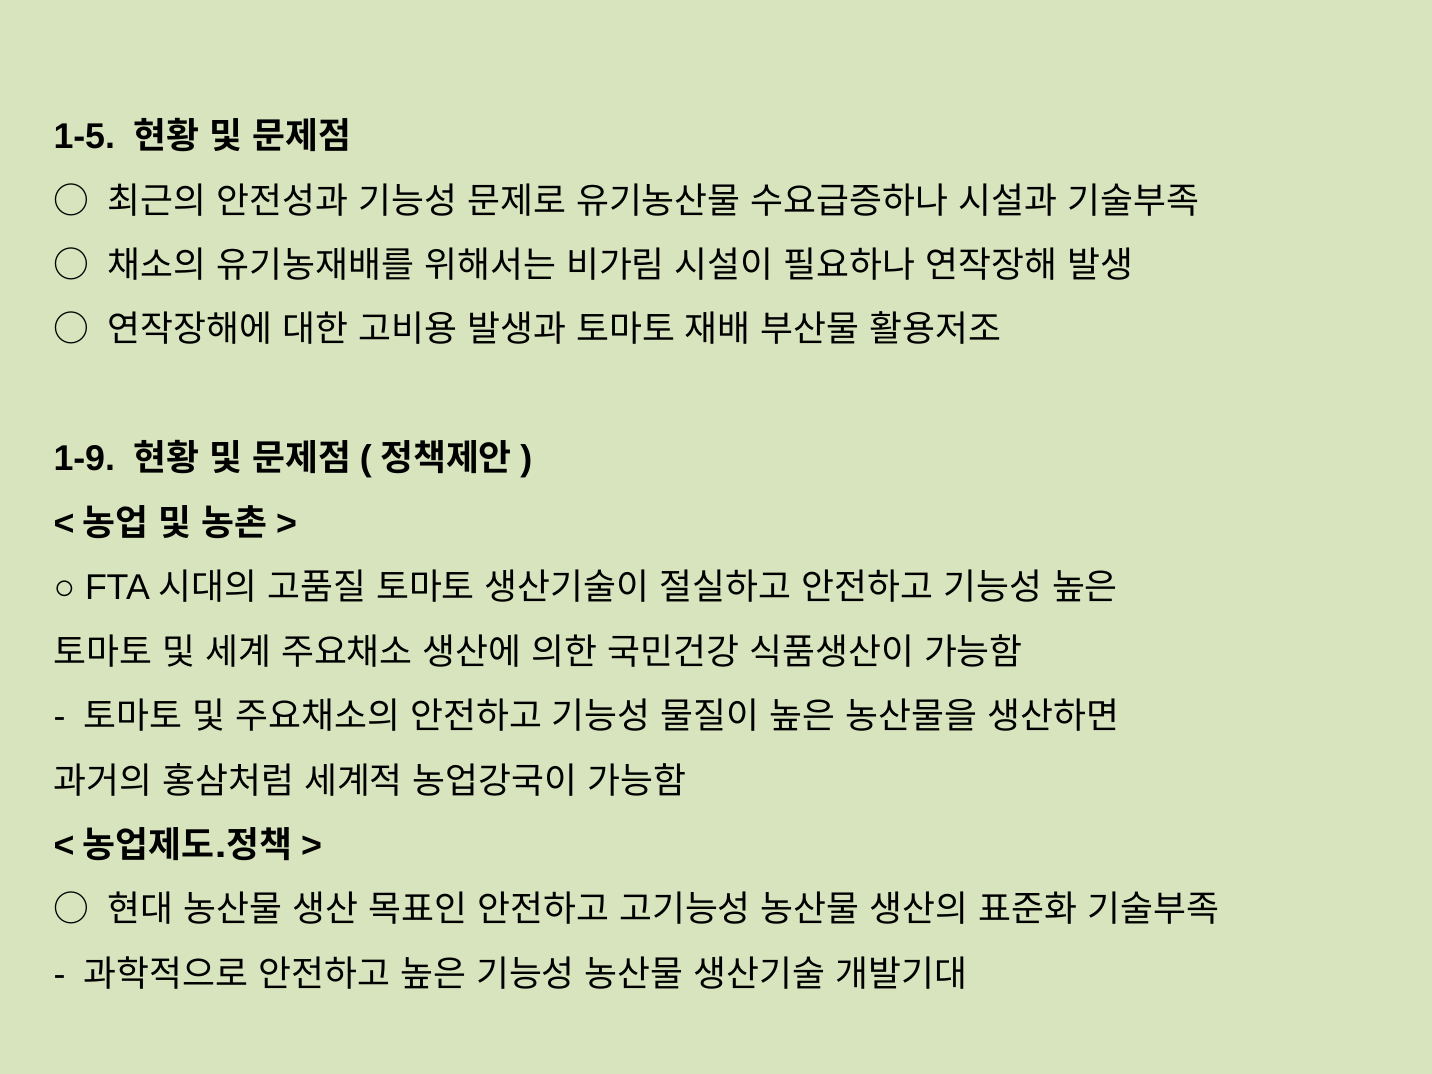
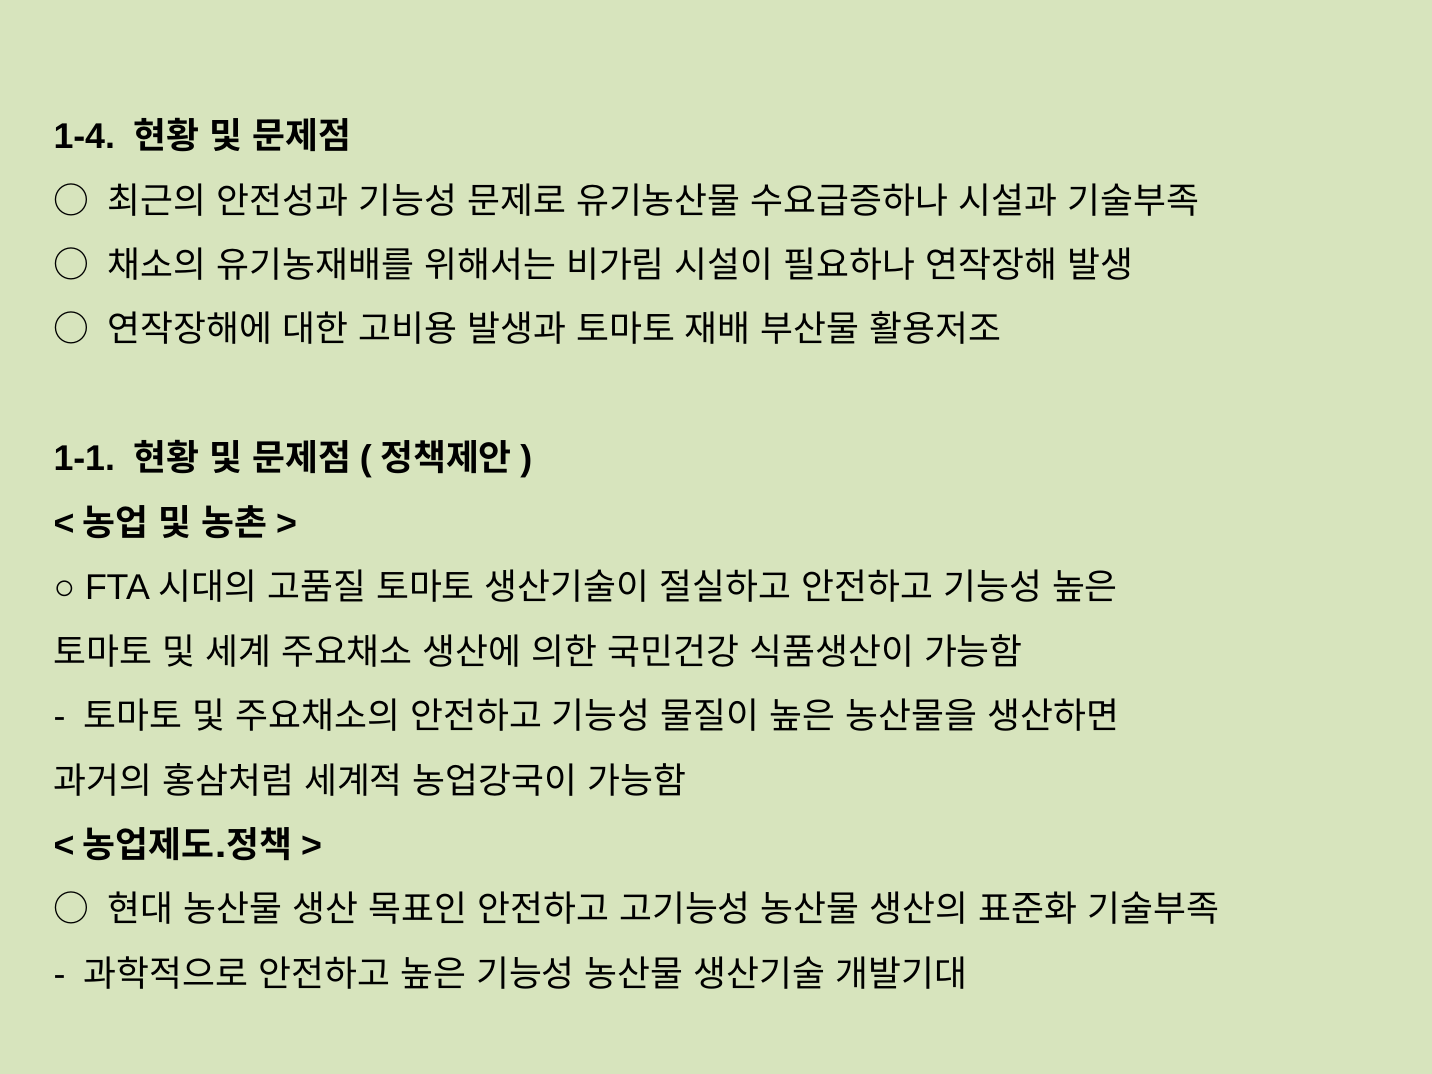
1-5: 1-5 -> 1-4 (84, 137)
1-9: 1-9 -> 1-1 (84, 459)
